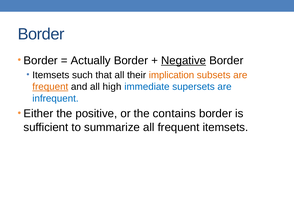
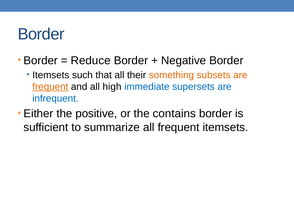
Actually: Actually -> Reduce (91, 61)
Negative underline: present -> none (184, 61)
implication: implication -> something (171, 75)
